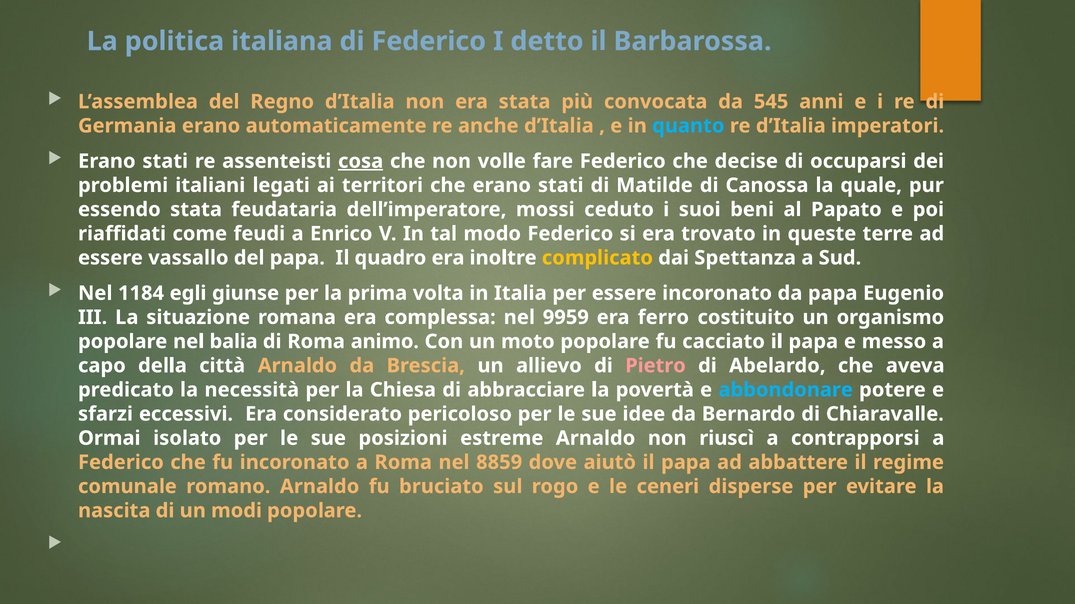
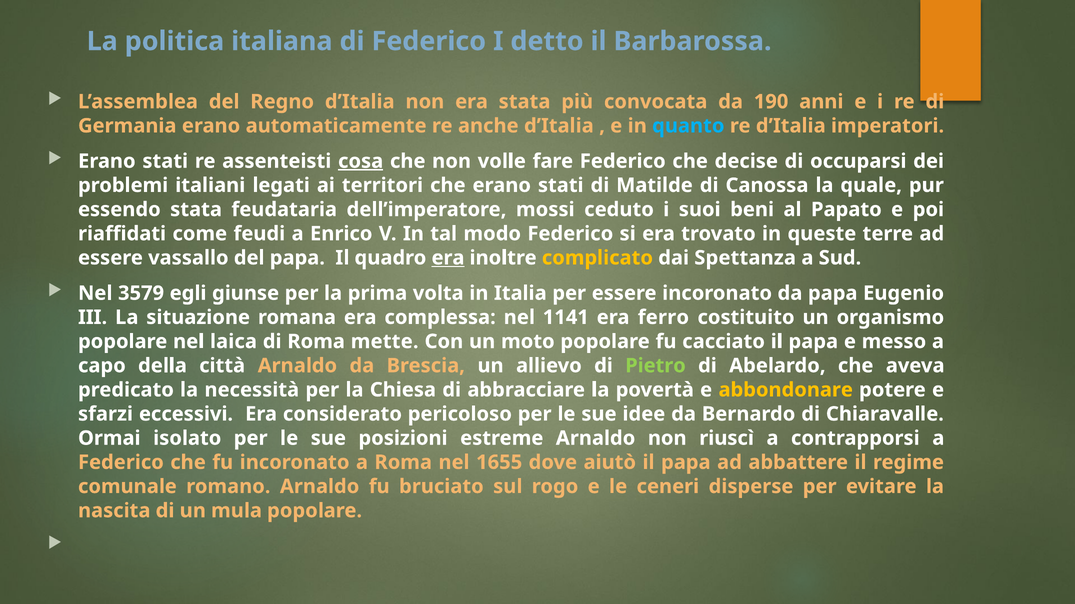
545: 545 -> 190 (771, 102)
era underline: none -> present (448, 258)
1184: 1184 -> 3579 (141, 293)
9959: 9959 -> 1141 (566, 318)
balia: balia -> laica (233, 342)
animo: animo -> mette (385, 342)
Pietro colour: pink -> light green (655, 366)
abbondonare colour: light blue -> yellow (786, 390)
8859: 8859 -> 1655 (499, 463)
modi: modi -> mula (237, 511)
